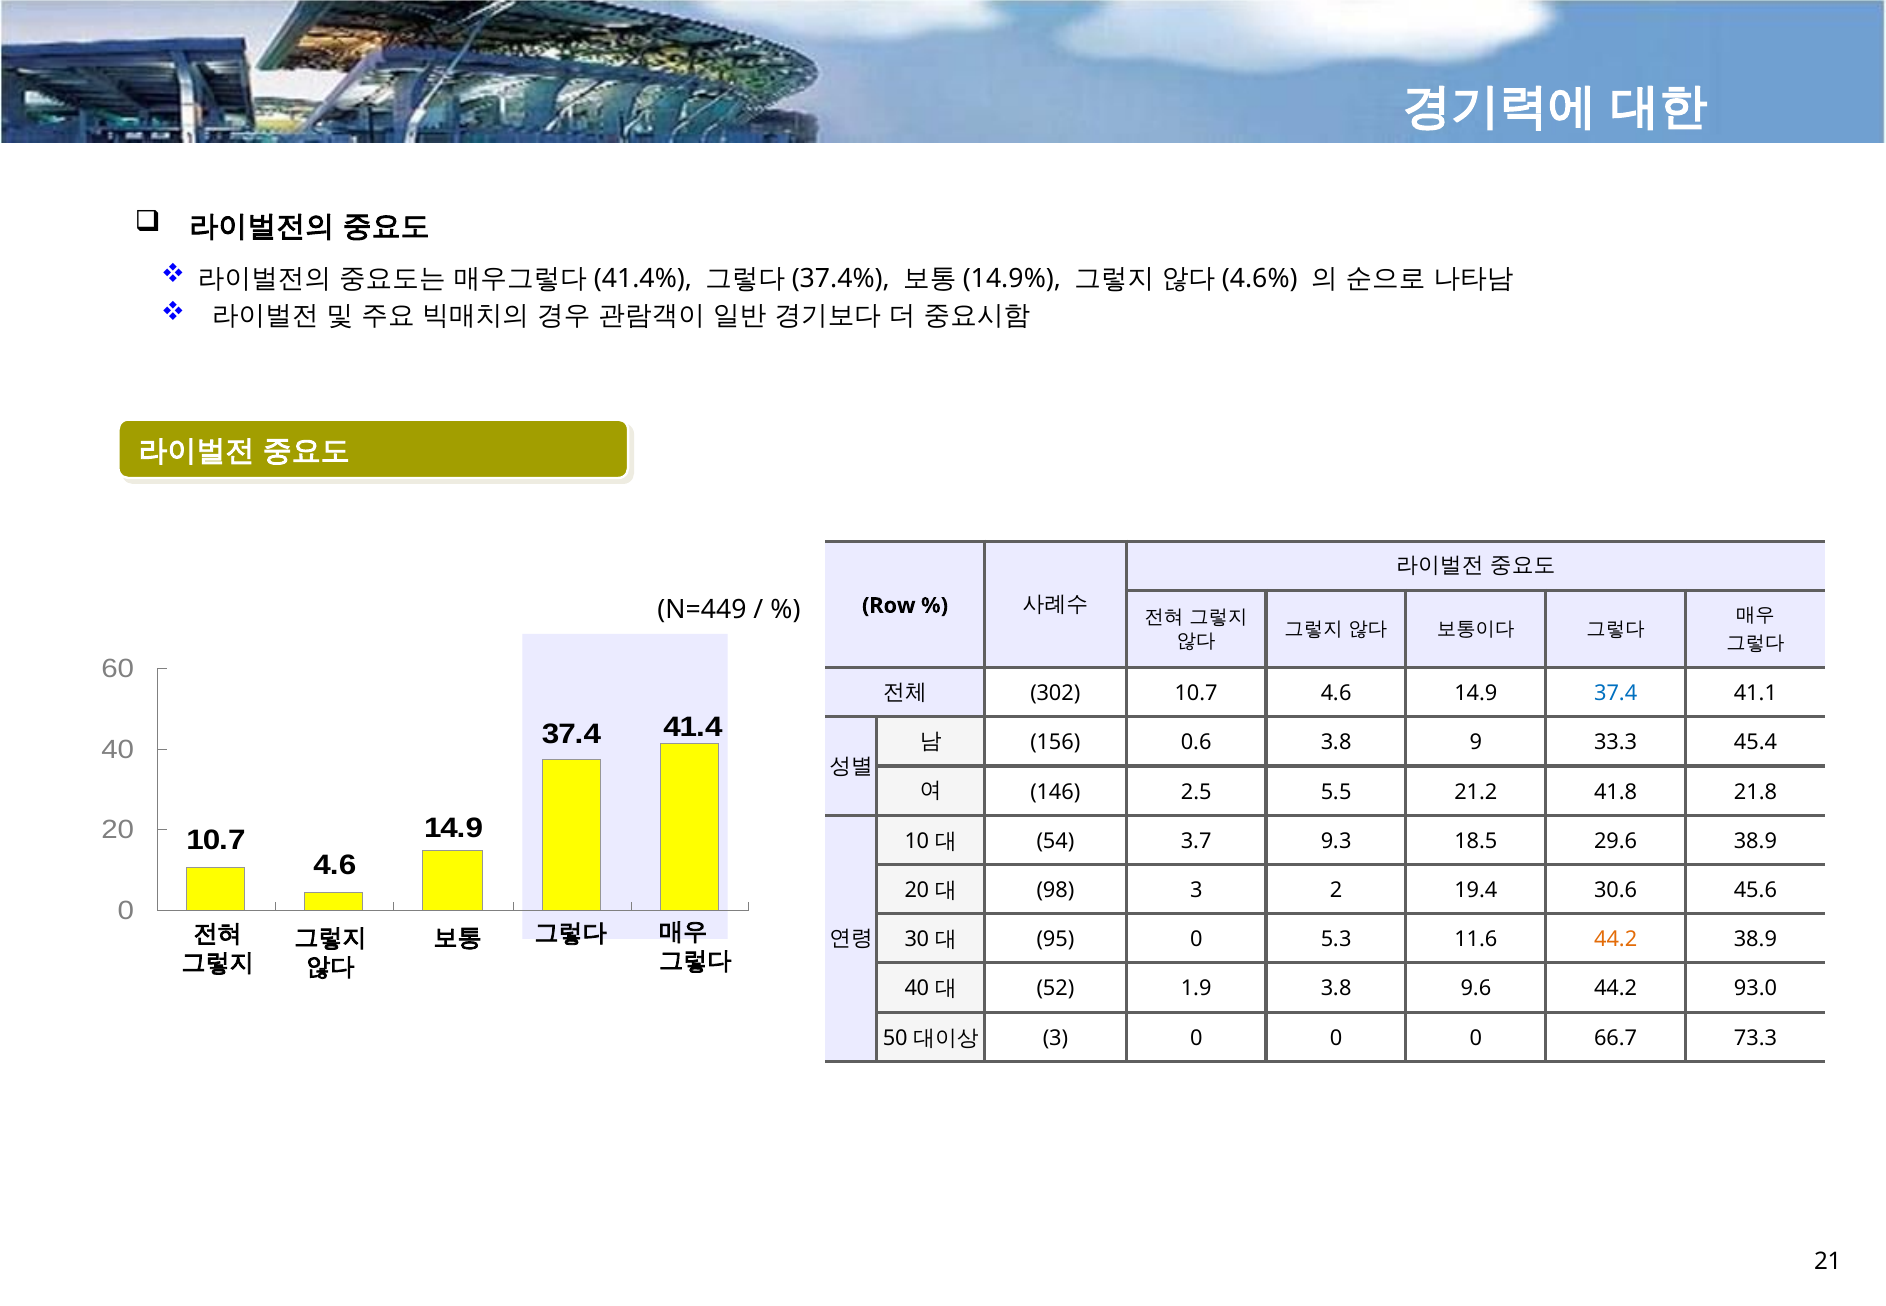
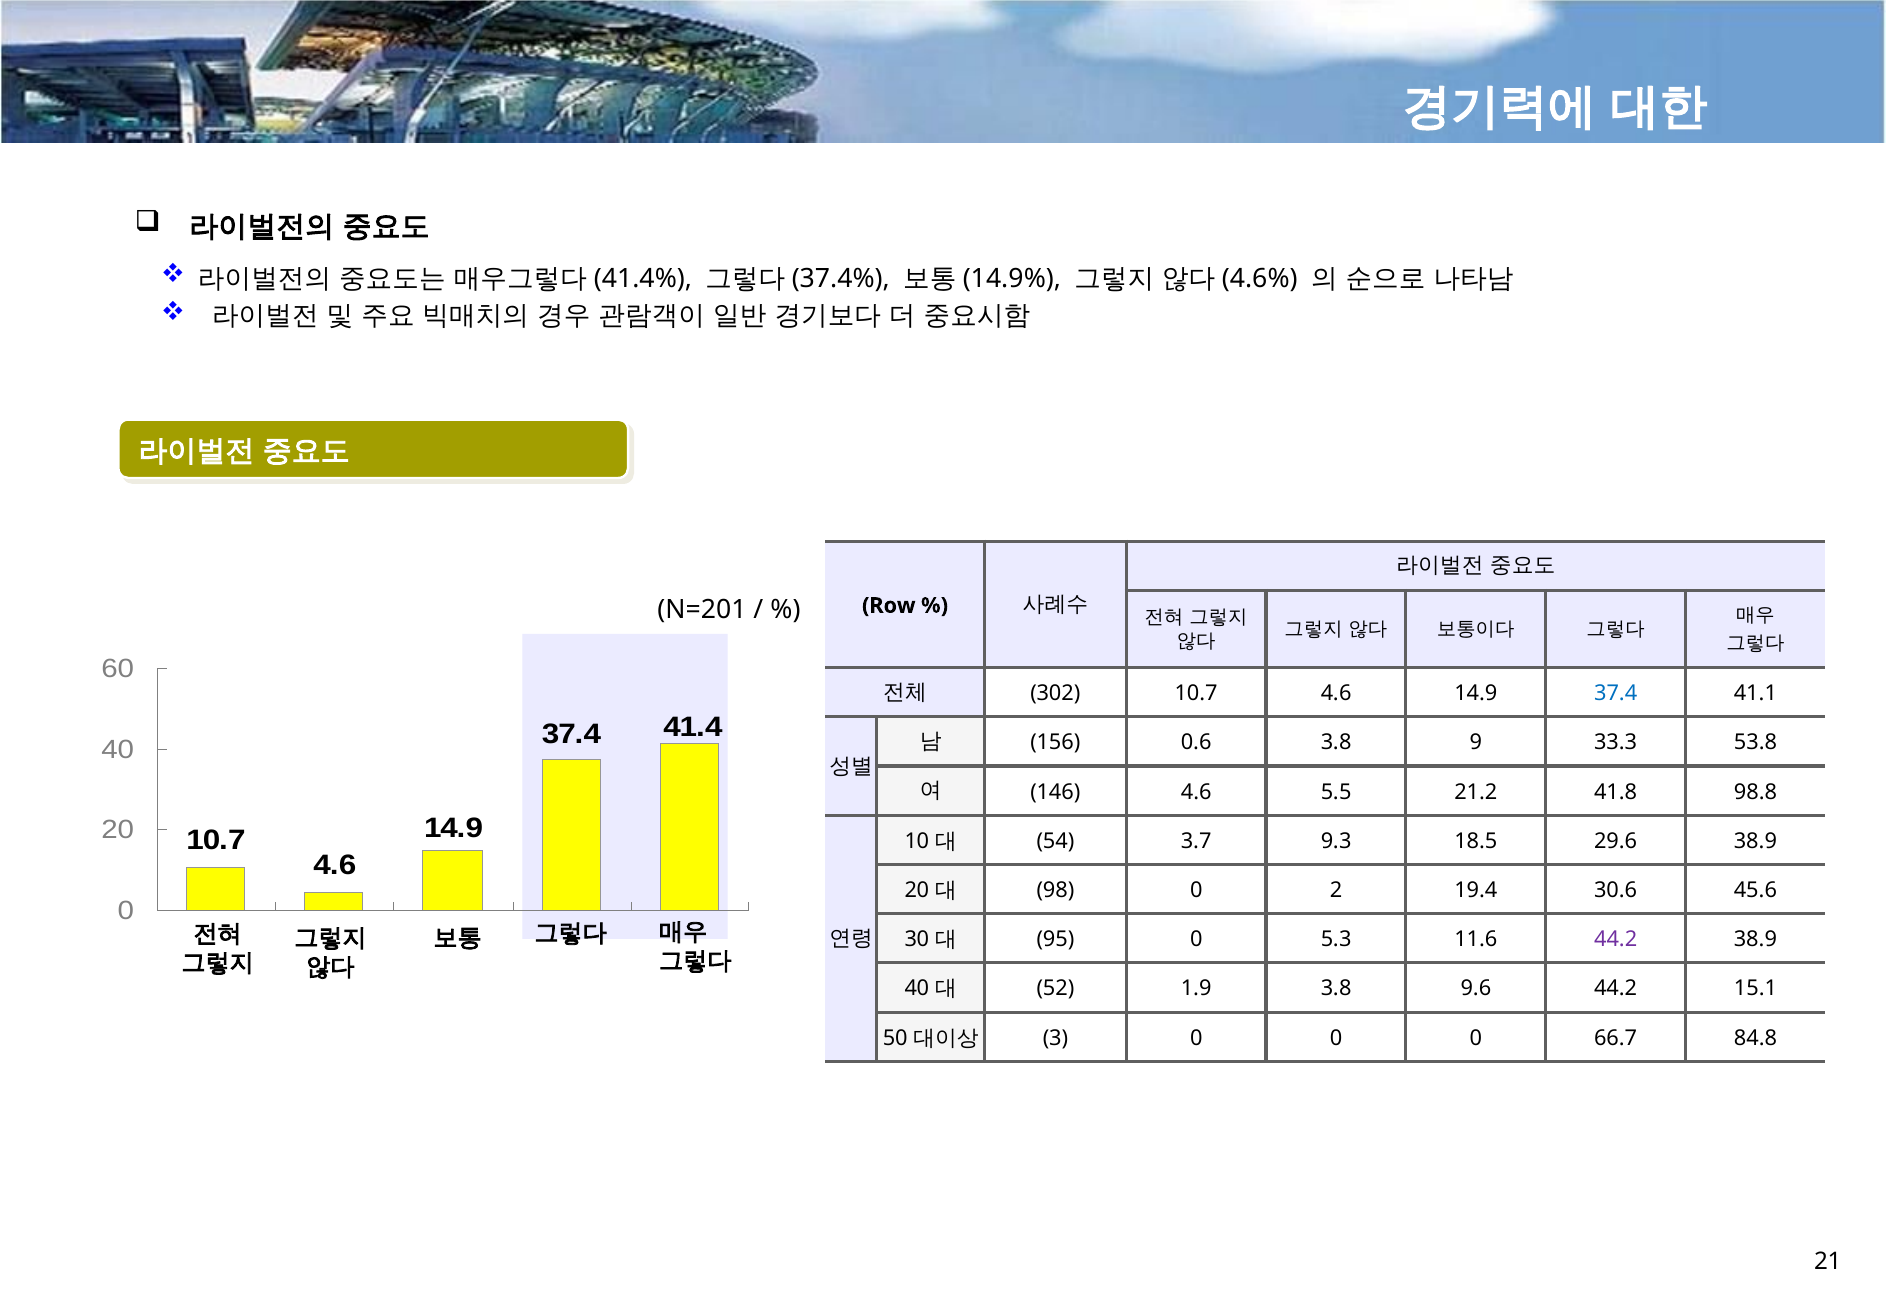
N=449: N=449 -> N=201 (702, 610)
45.4: 45.4 -> 53.8 (1756, 742)
146 2.5: 2.5 -> 4.6 (1196, 792)
21.8: 21.8 -> 98.8 (1756, 792)
98 3: 3 -> 0 (1196, 890)
44.2 colour: orange -> purple (1616, 939)
93.0: 93.0 -> 15.1 (1756, 988)
73.3: 73.3 -> 84.8 (1756, 1038)
